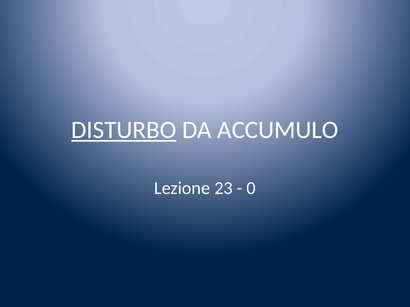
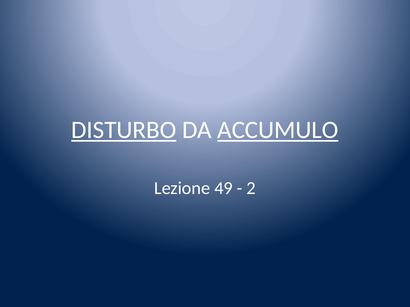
ACCUMULO underline: none -> present (278, 130)
23: 23 -> 49 (224, 189)
0: 0 -> 2 (251, 189)
